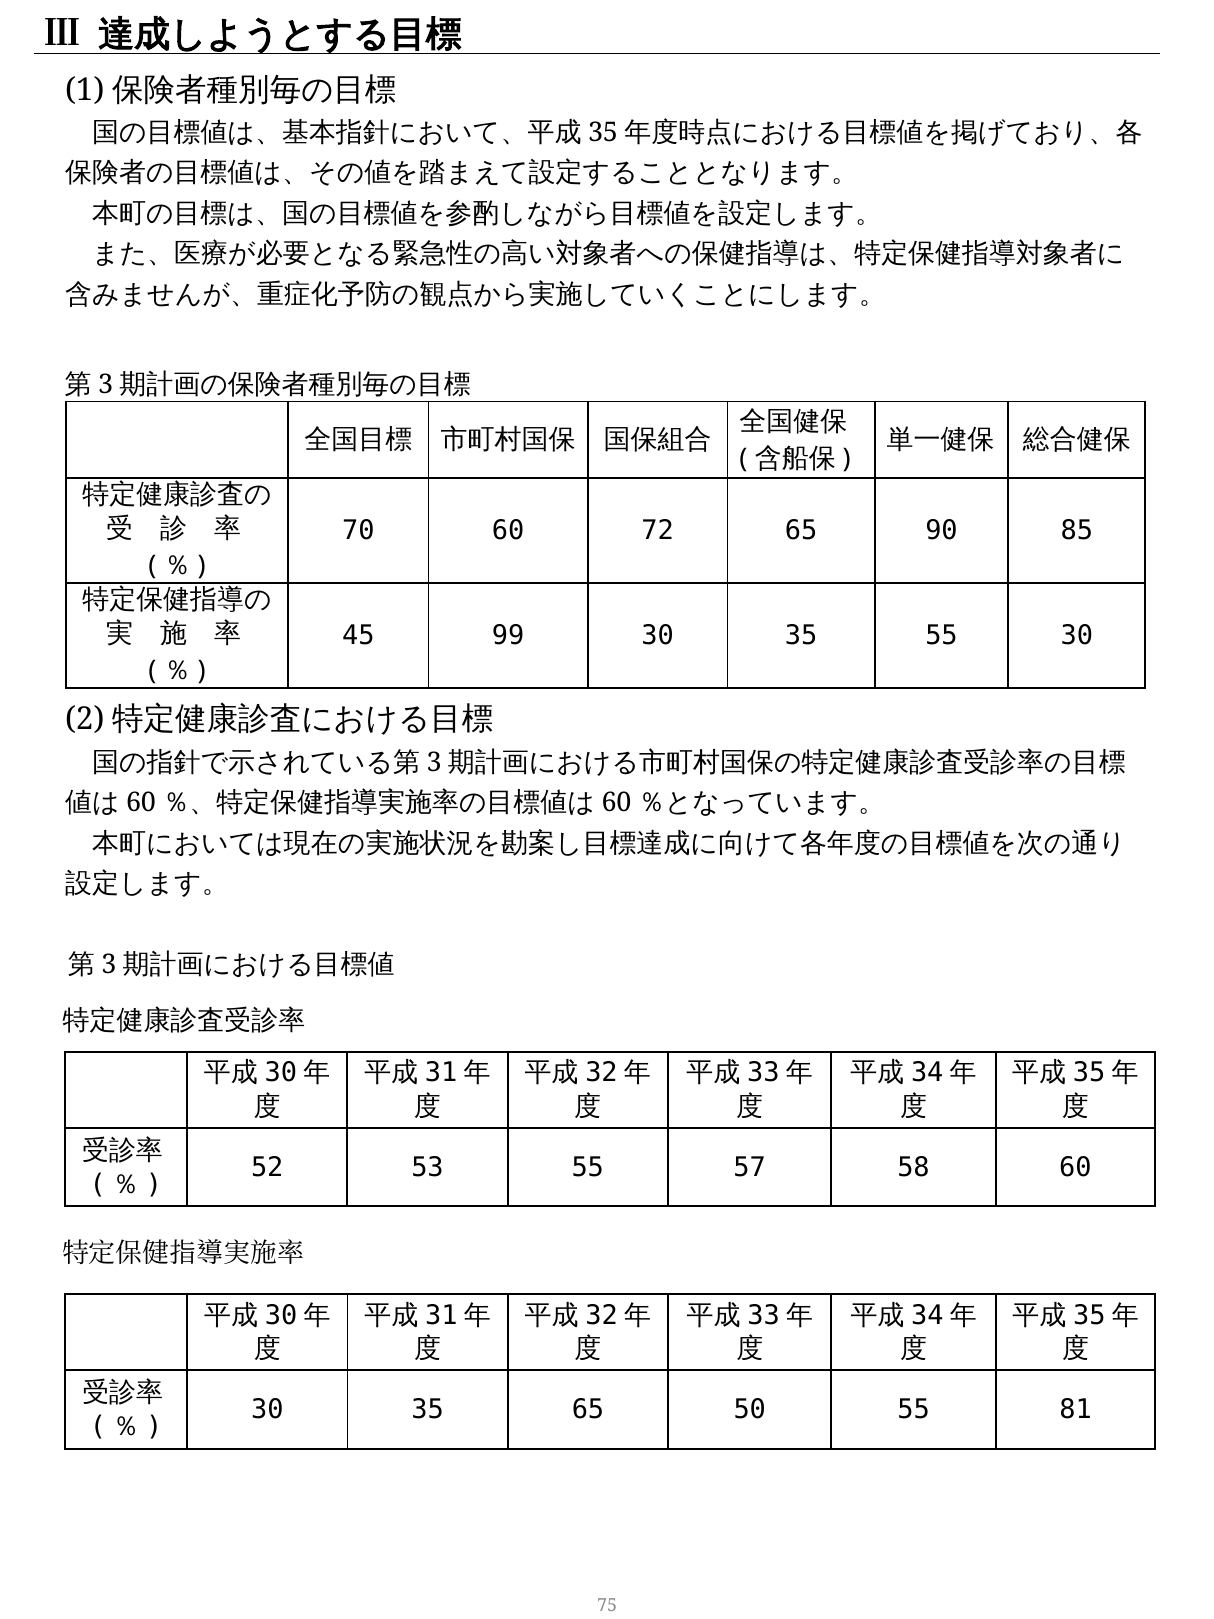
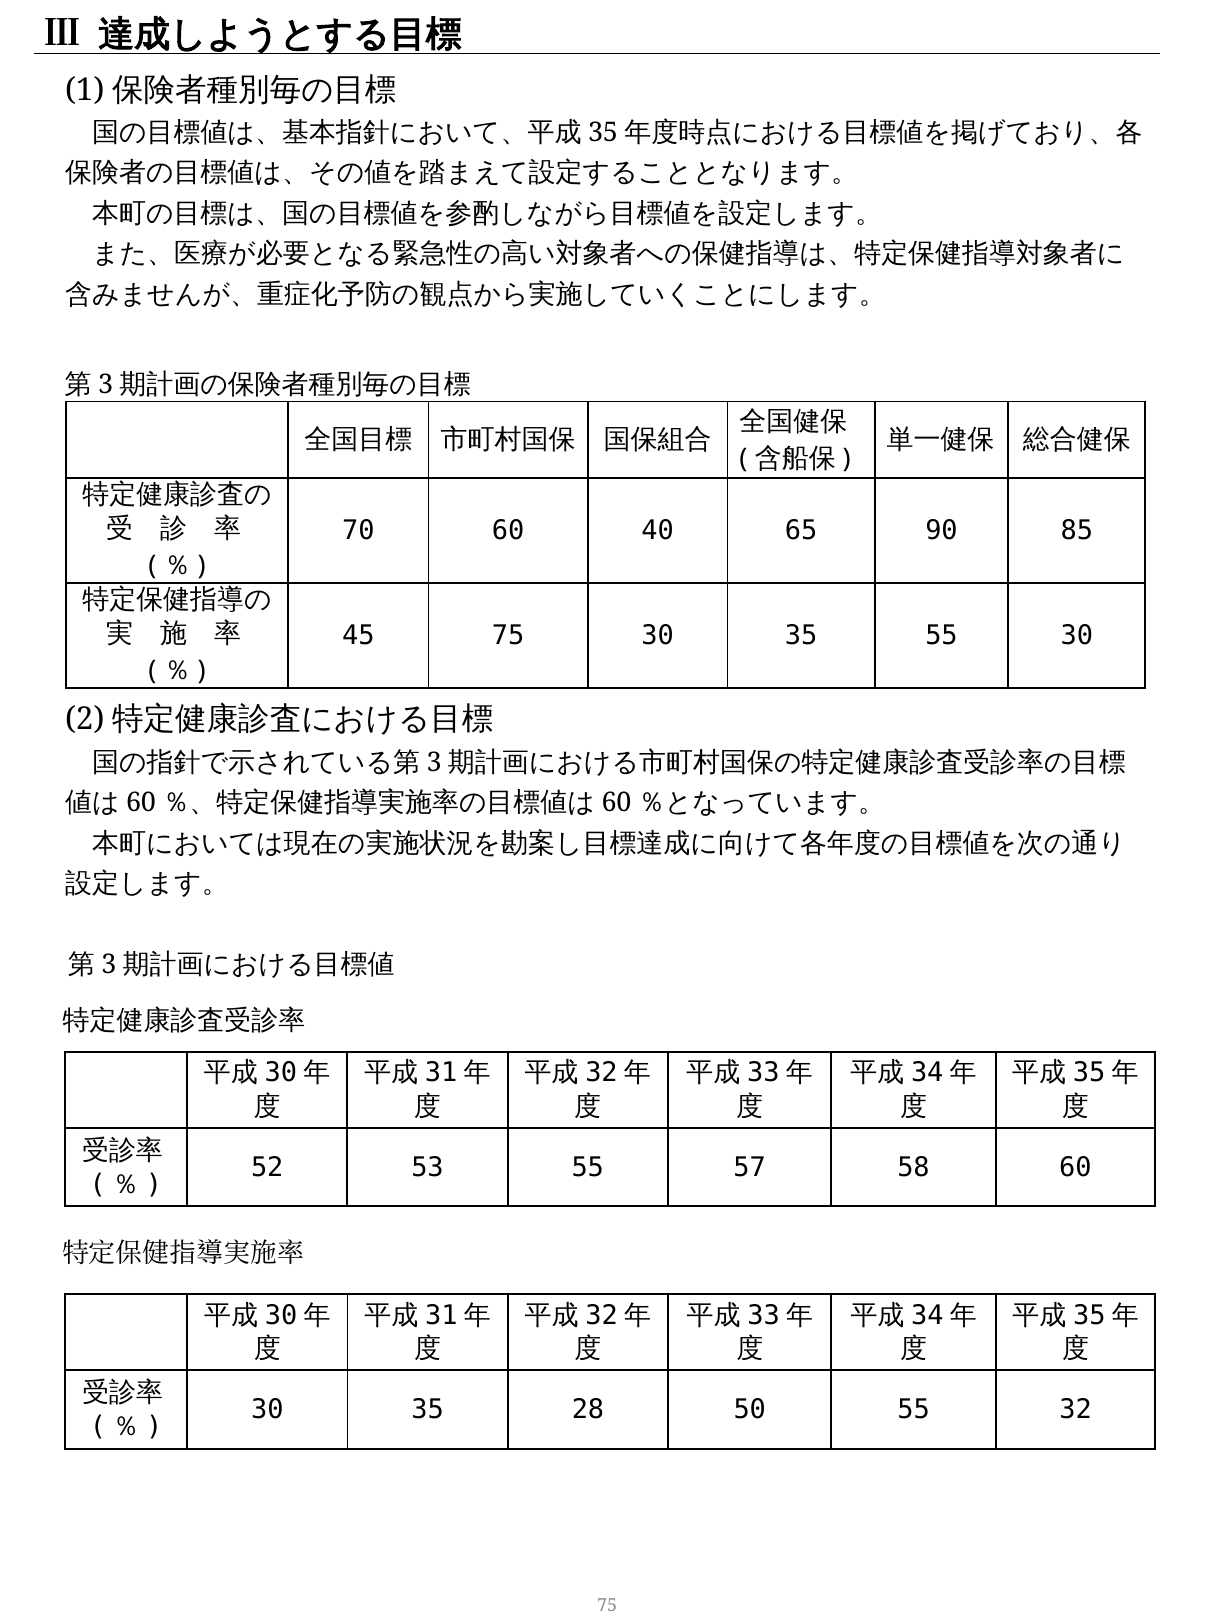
72: 72 -> 40 (658, 531)
45 99: 99 -> 75 (508, 636)
35 65: 65 -> 28 (588, 1410)
81: 81 -> 32 (1076, 1410)
